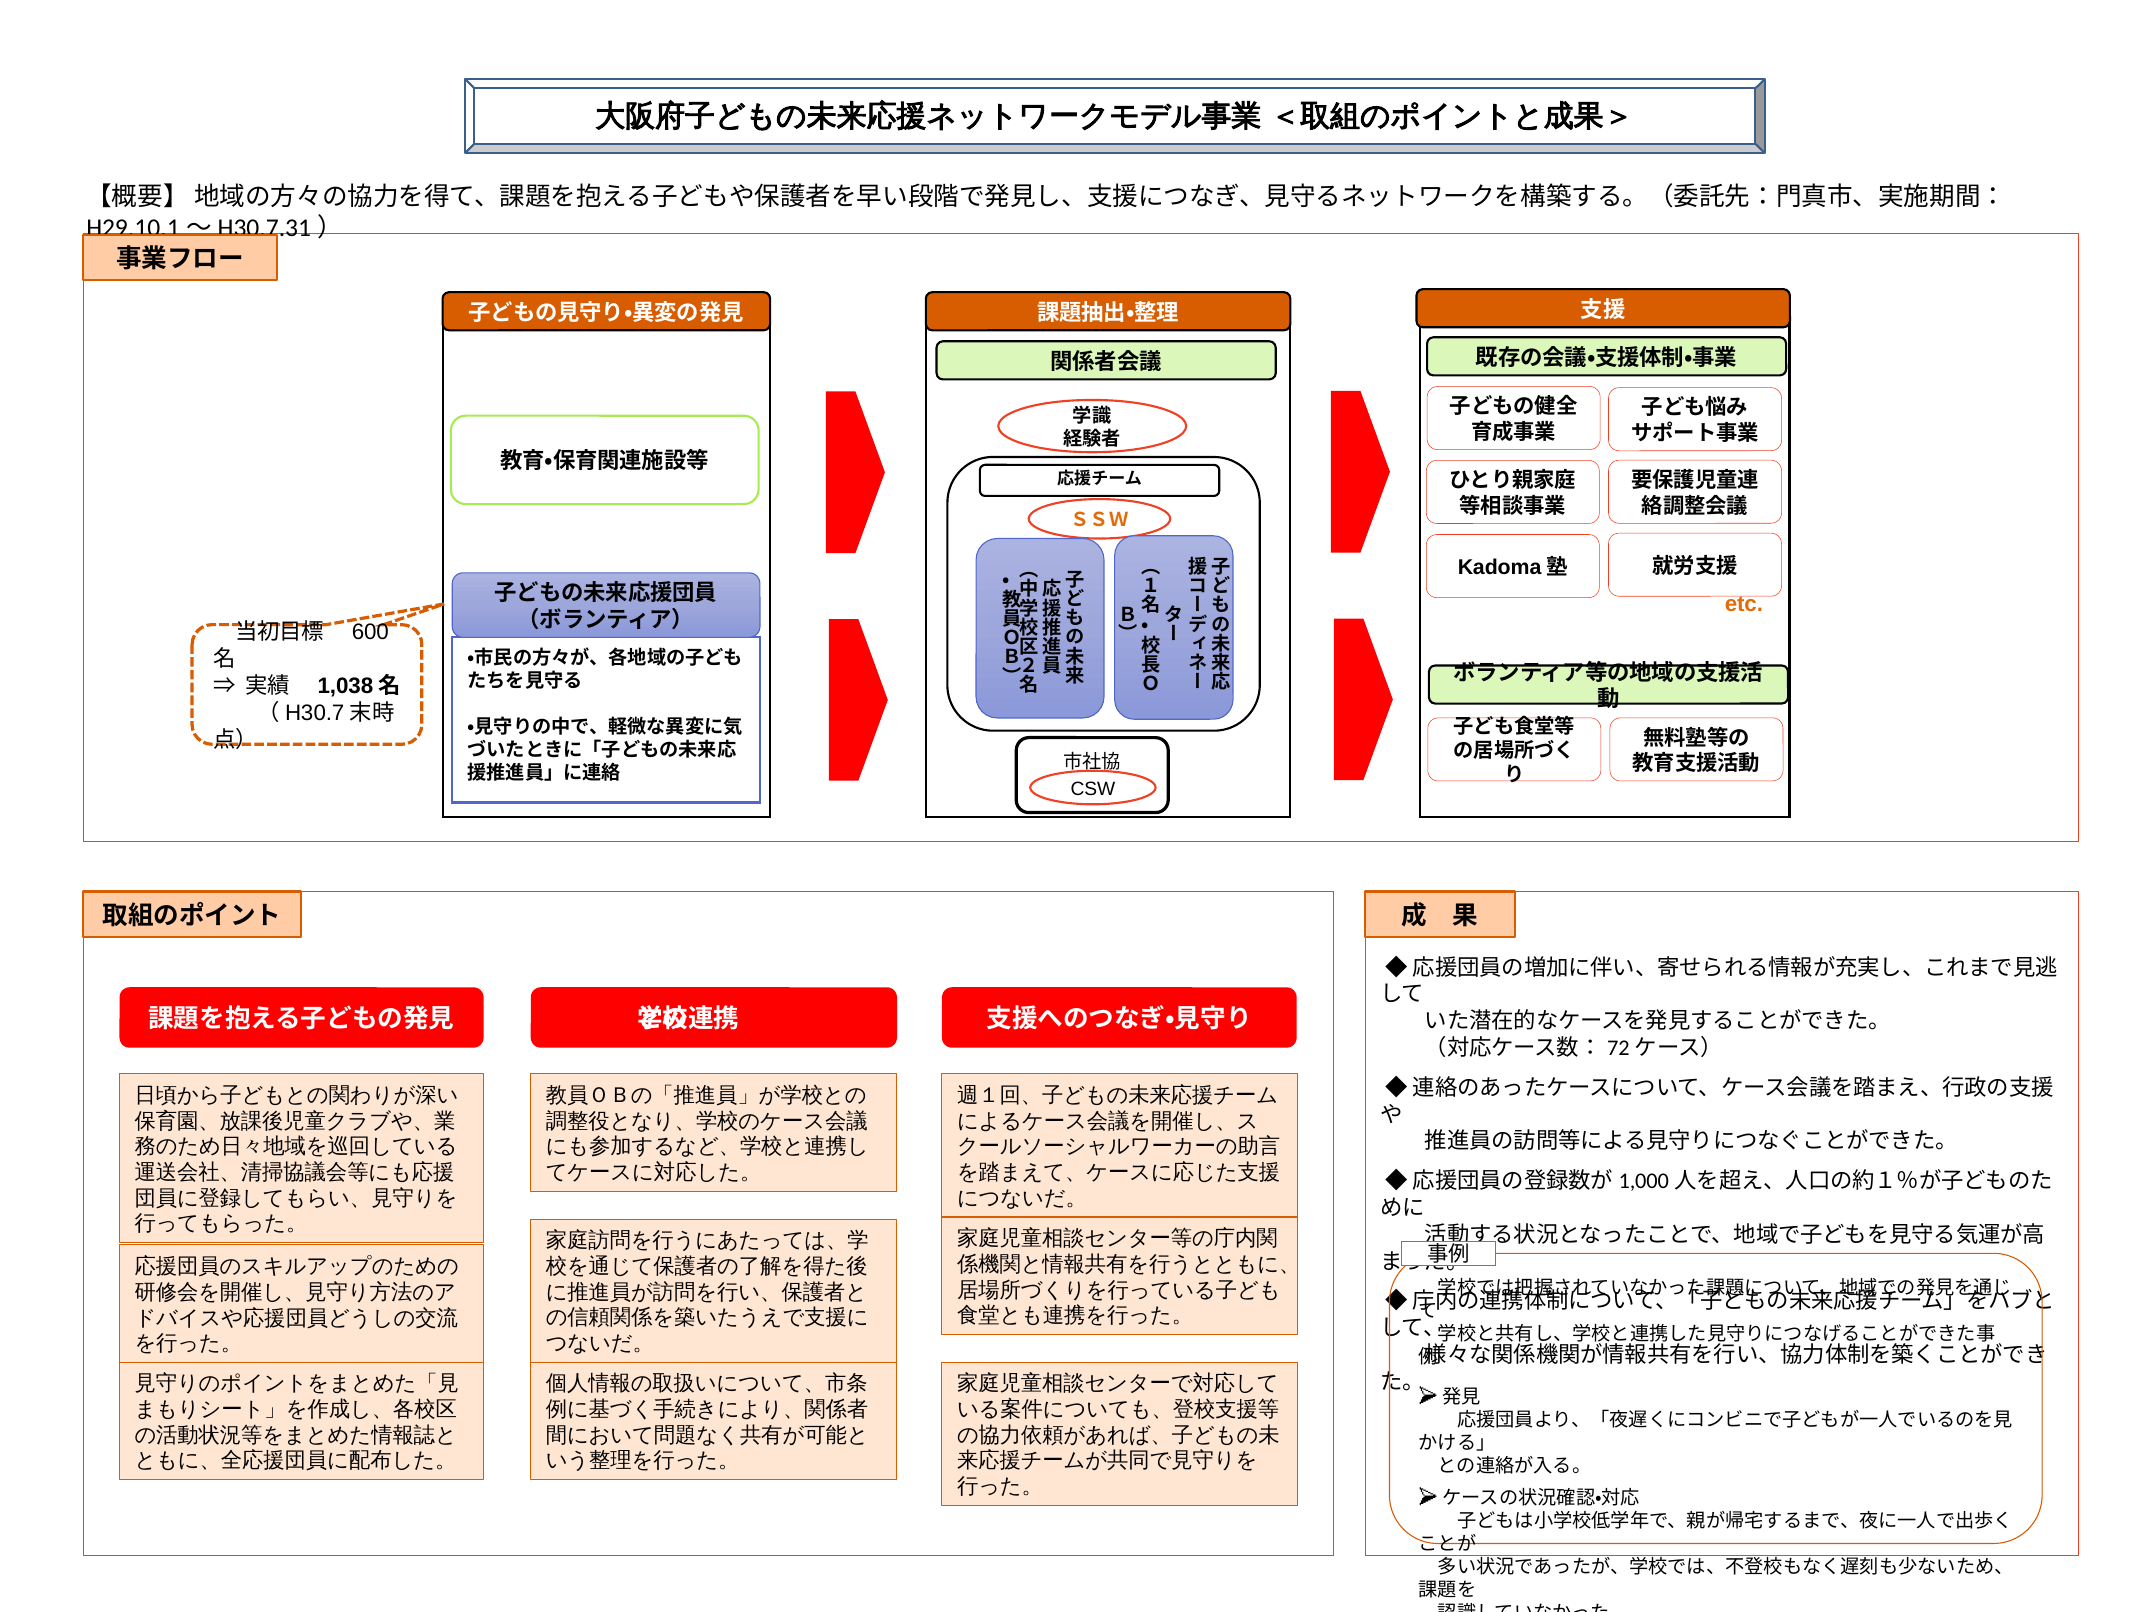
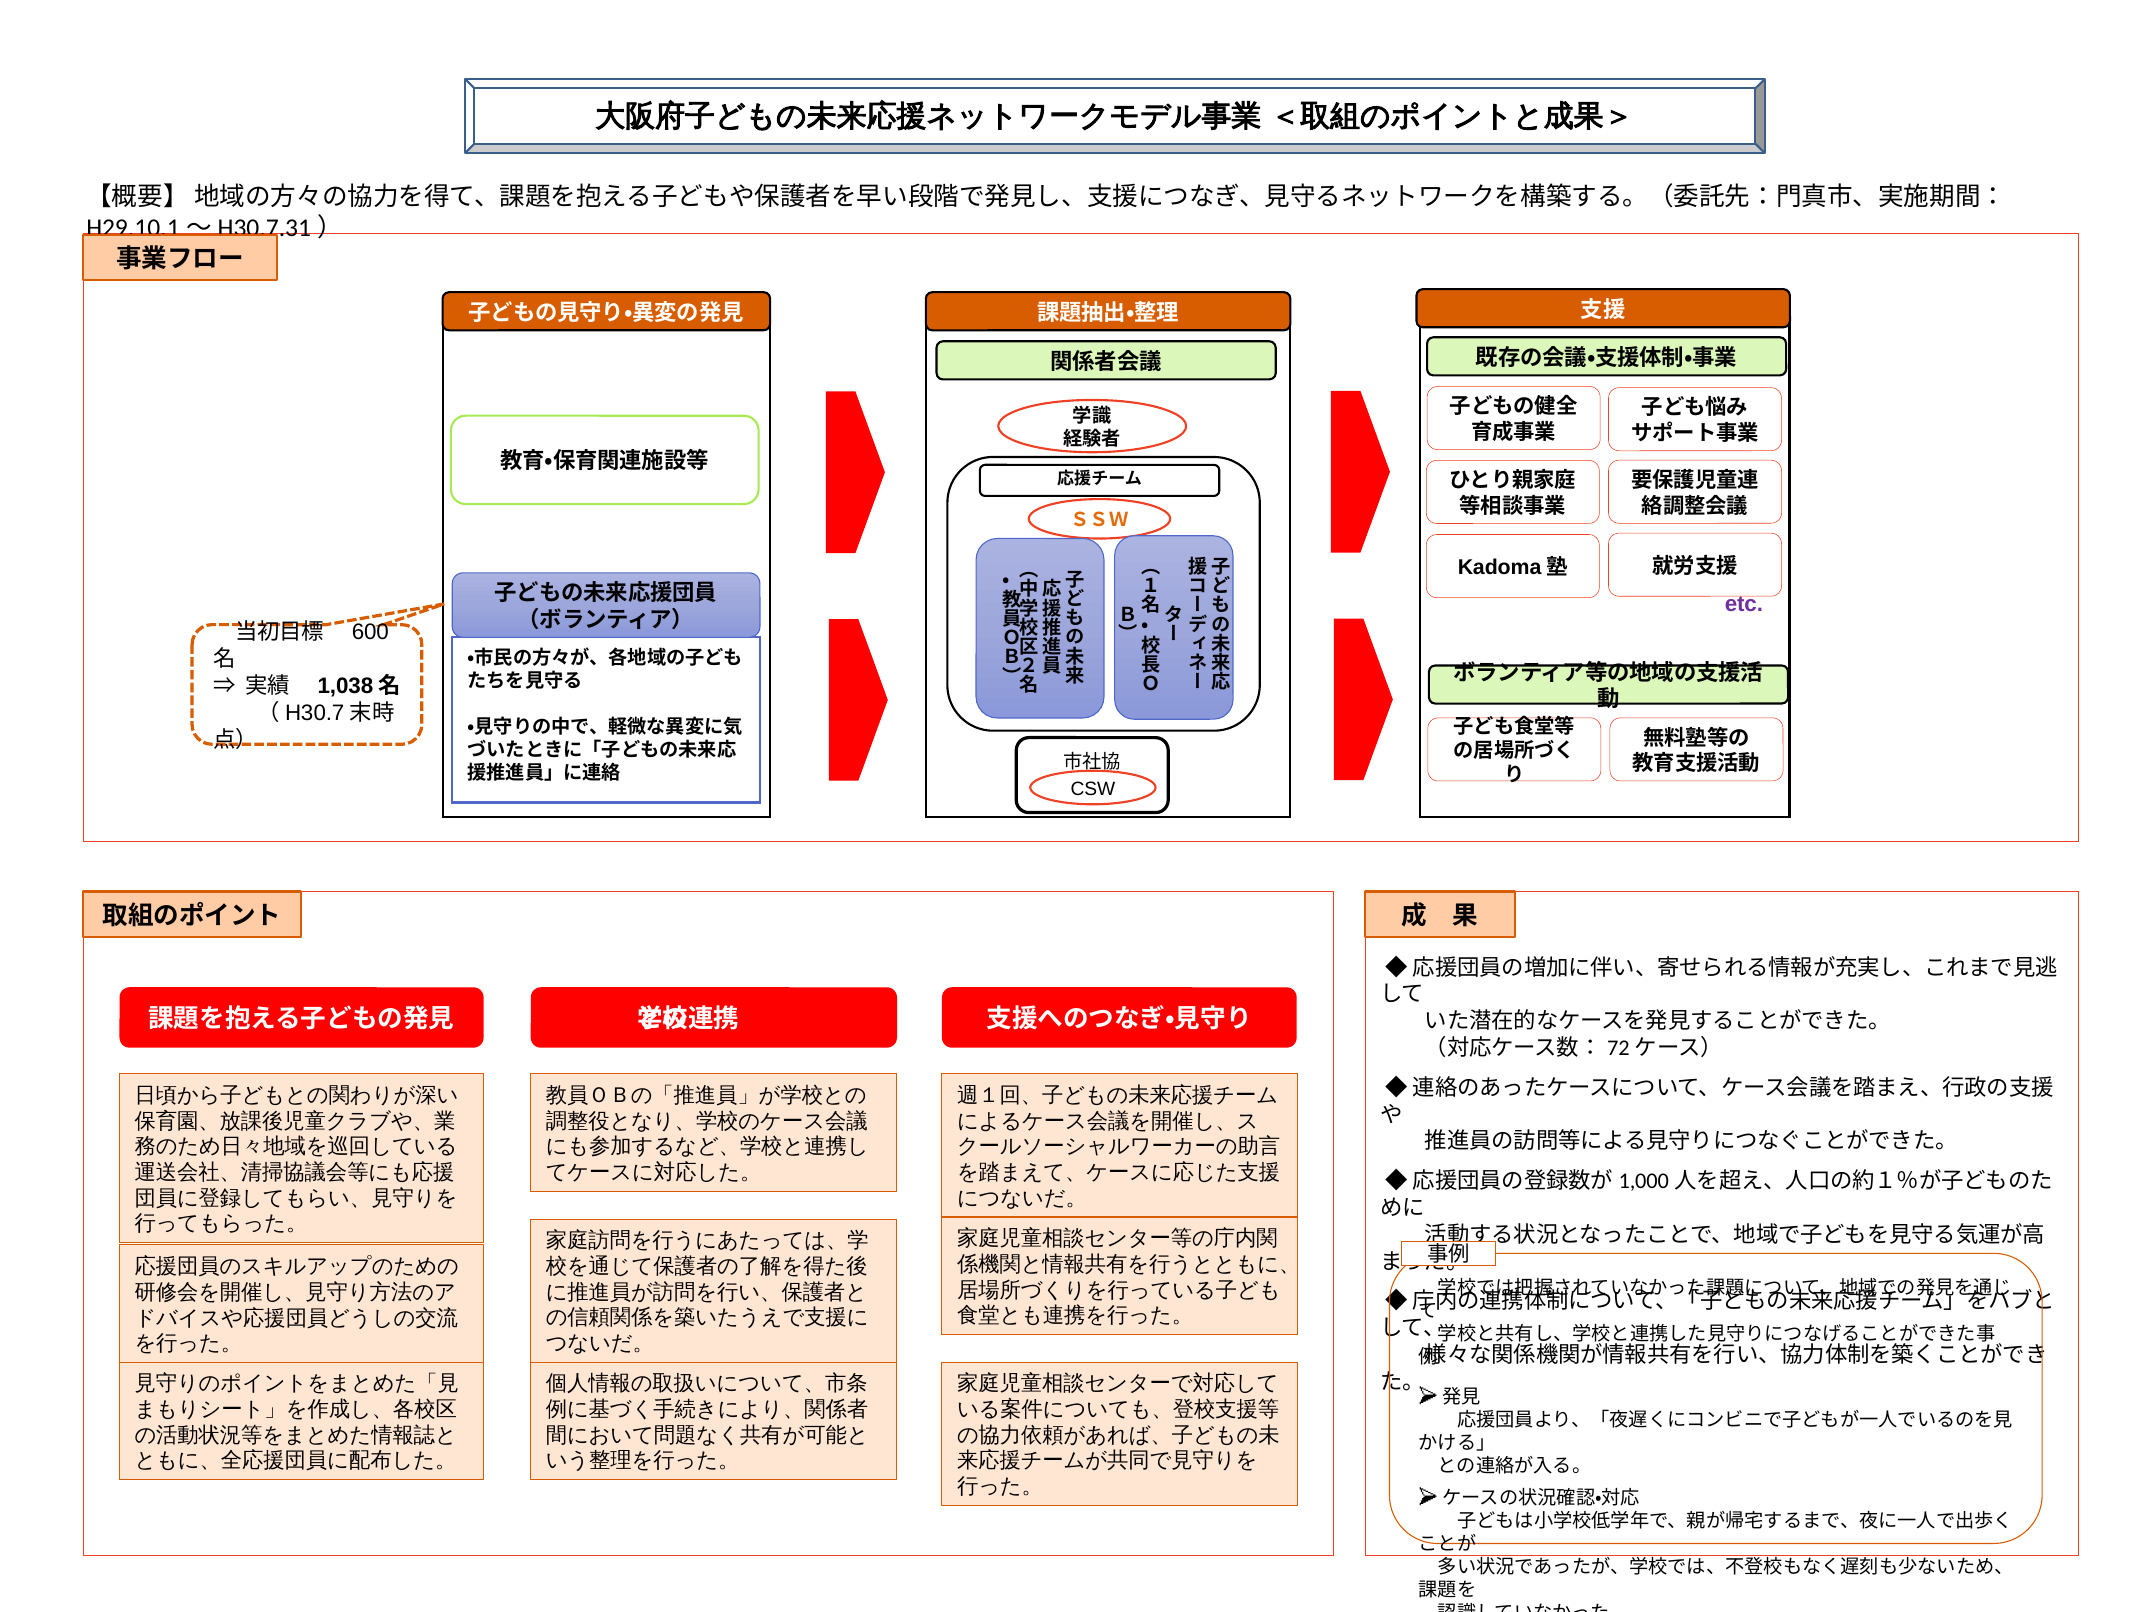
etc colour: orange -> purple (1744, 604)
